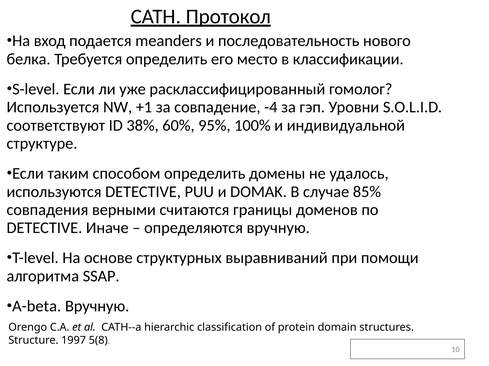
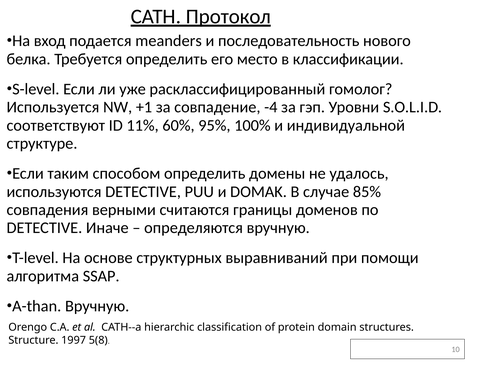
38%: 38% -> 11% (143, 126)
A-beta: A-beta -> A-than (37, 307)
